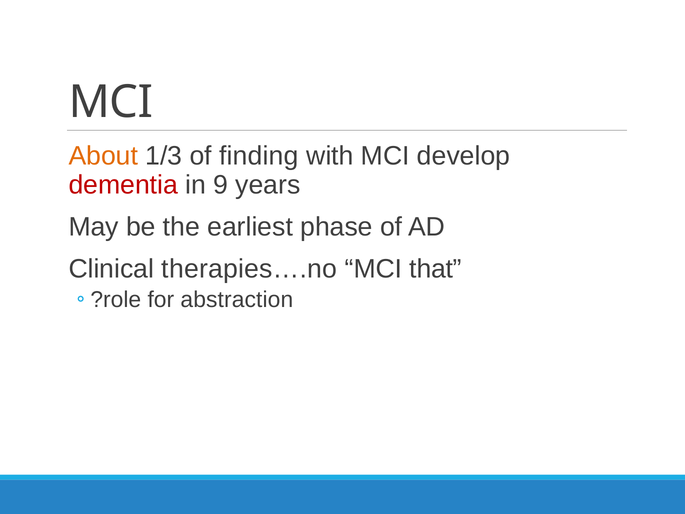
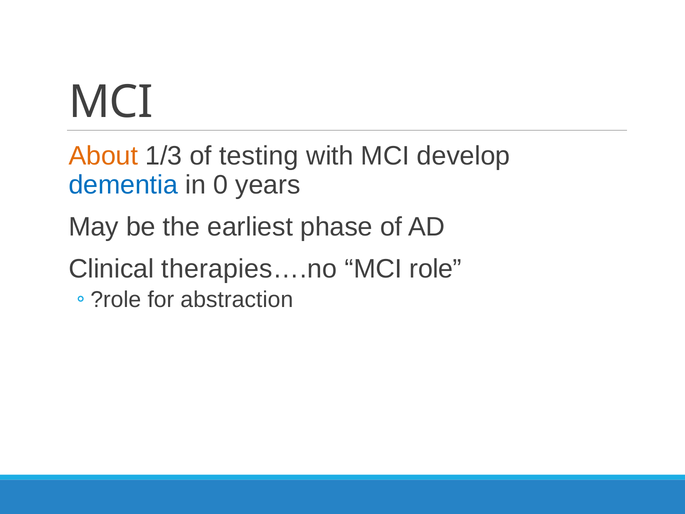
finding: finding -> testing (259, 156)
dementia colour: red -> blue (123, 185)
9: 9 -> 0 (221, 185)
that: that -> role (436, 269)
